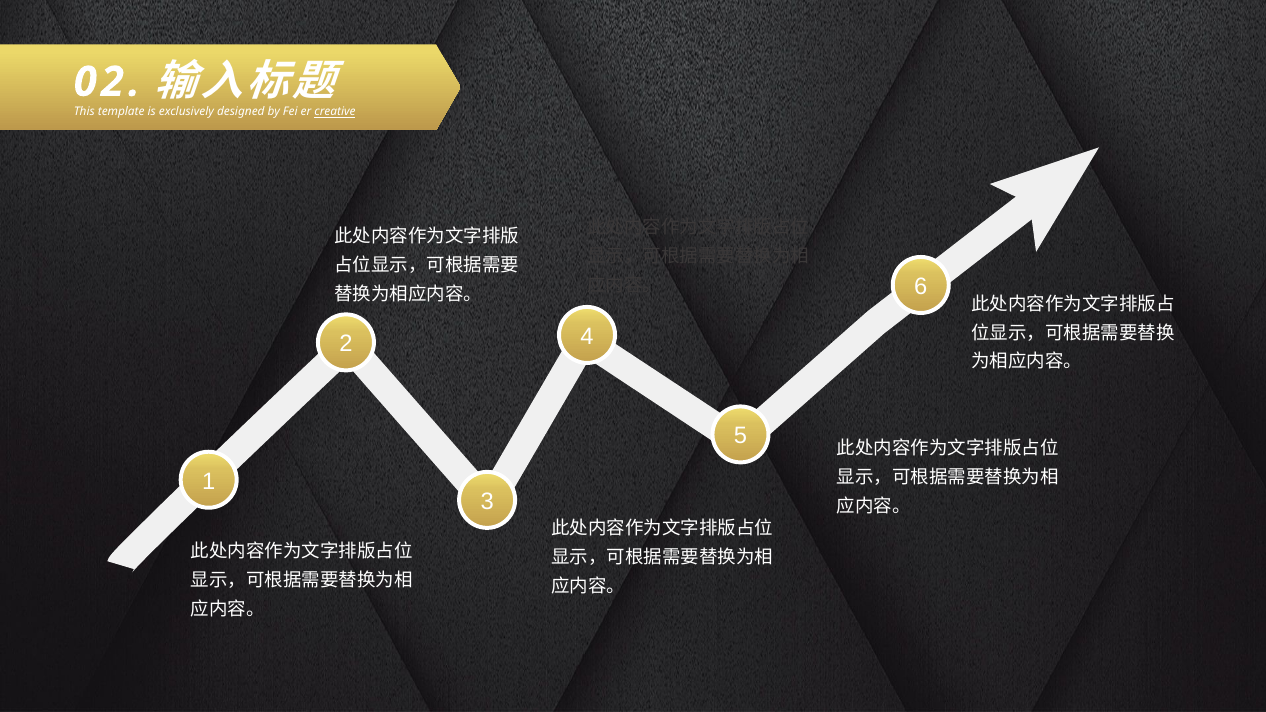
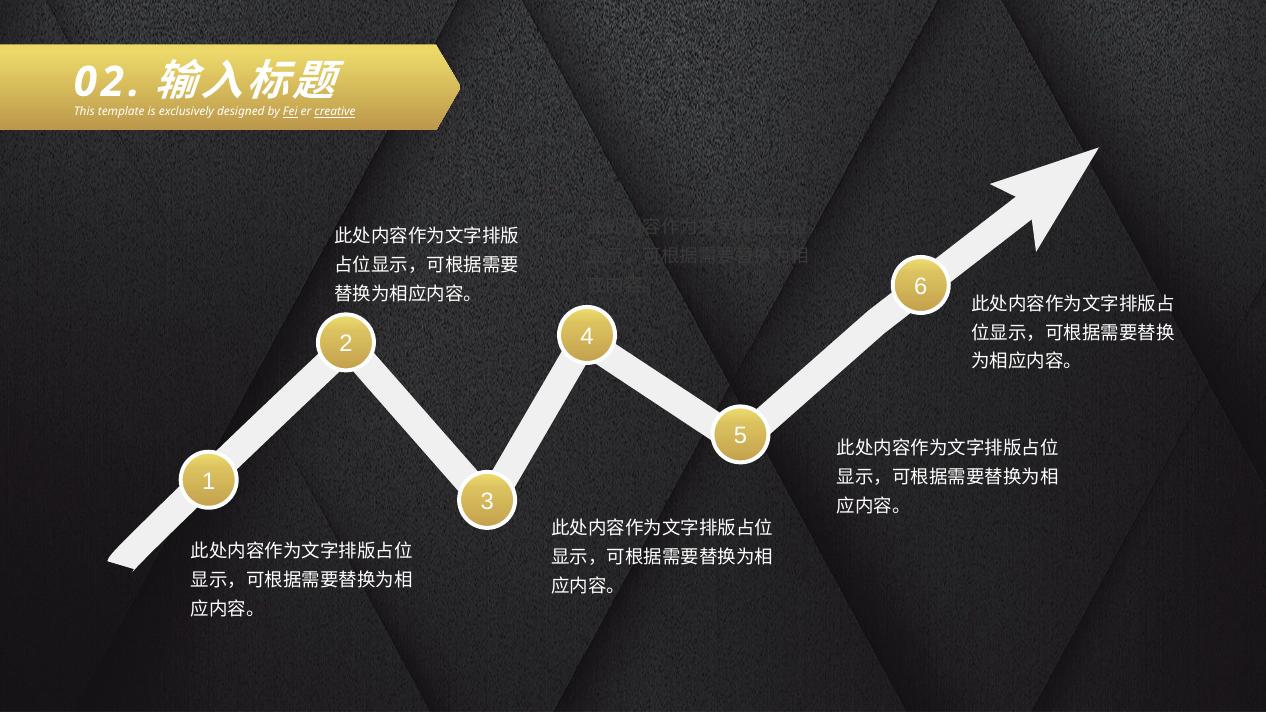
Fei underline: none -> present (290, 112)
